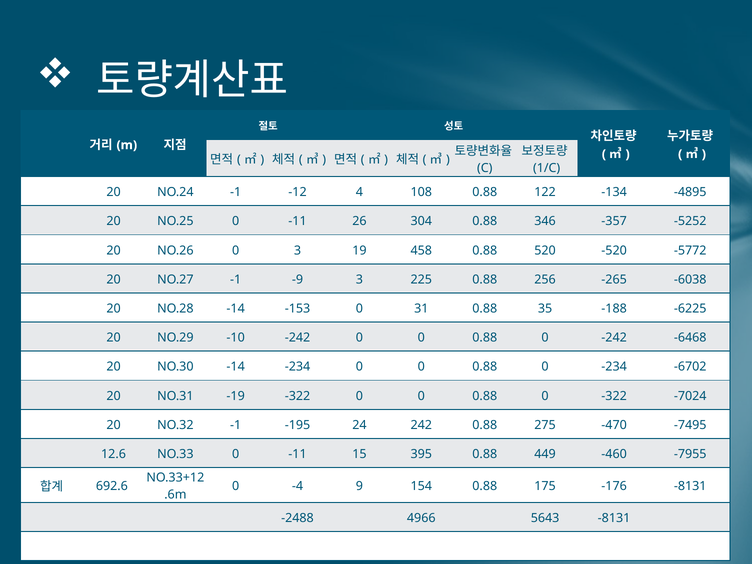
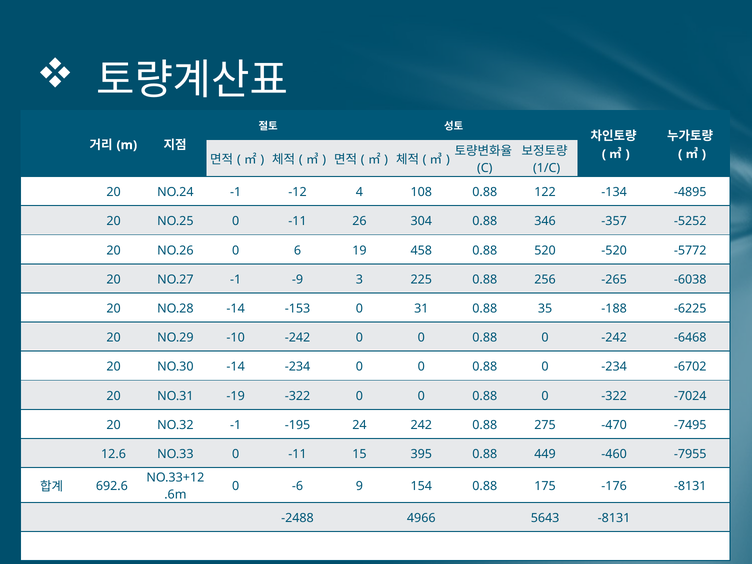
0 3: 3 -> 6 (298, 250)
-4: -4 -> -6 (298, 486)
